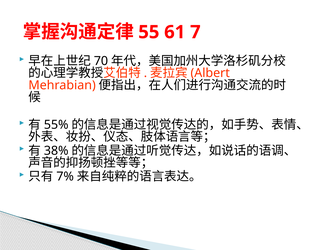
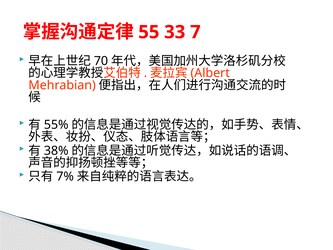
61: 61 -> 33 (175, 32)
